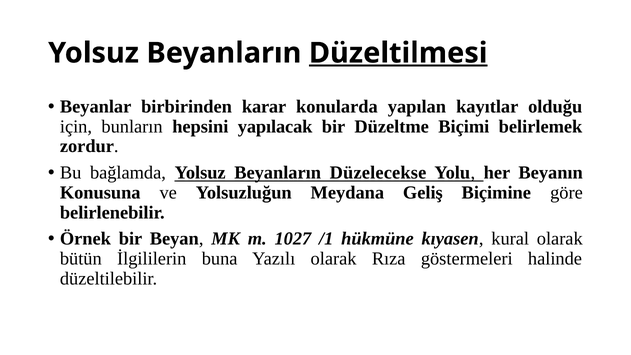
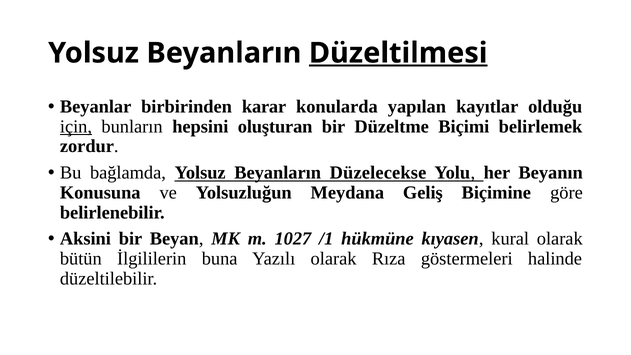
için underline: none -> present (76, 126)
yapılacak: yapılacak -> oluşturan (275, 126)
Örnek: Örnek -> Aksini (85, 239)
